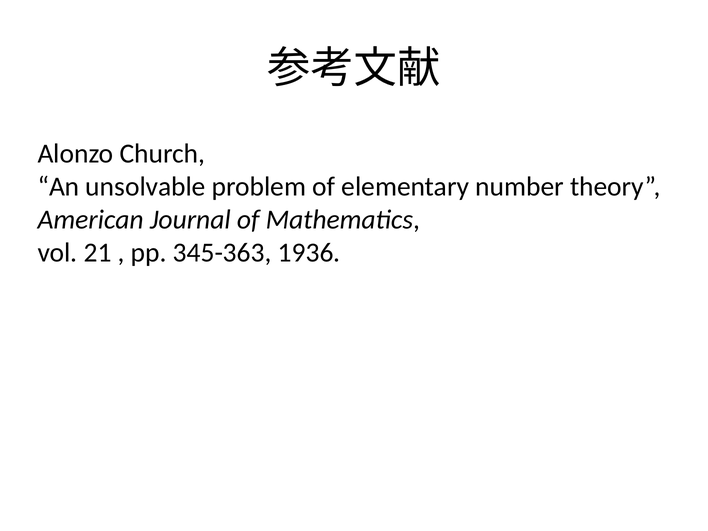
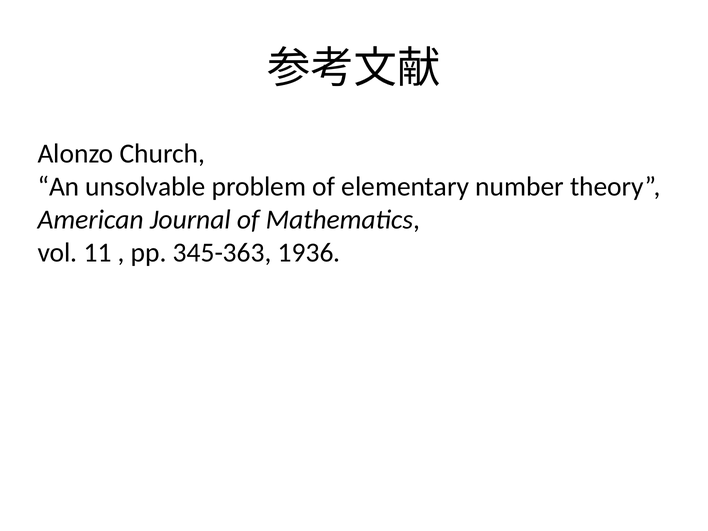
21: 21 -> 11 (98, 253)
